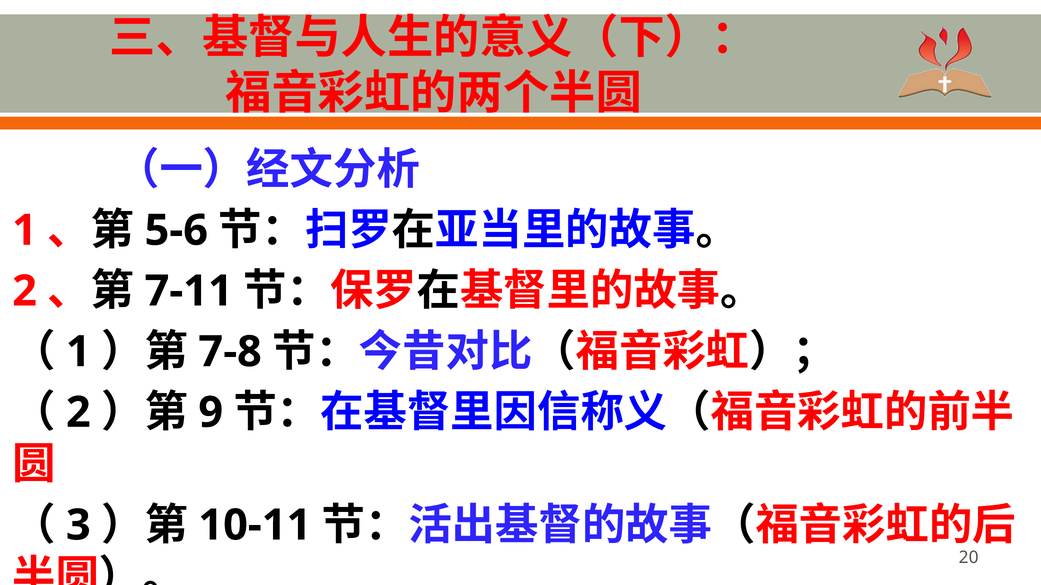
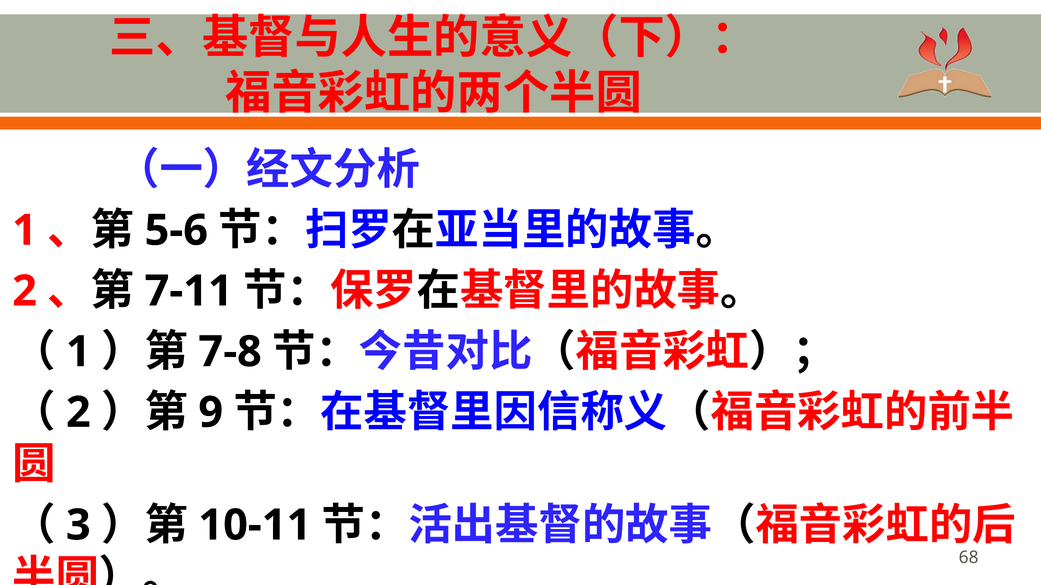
20: 20 -> 68 (969, 558)
